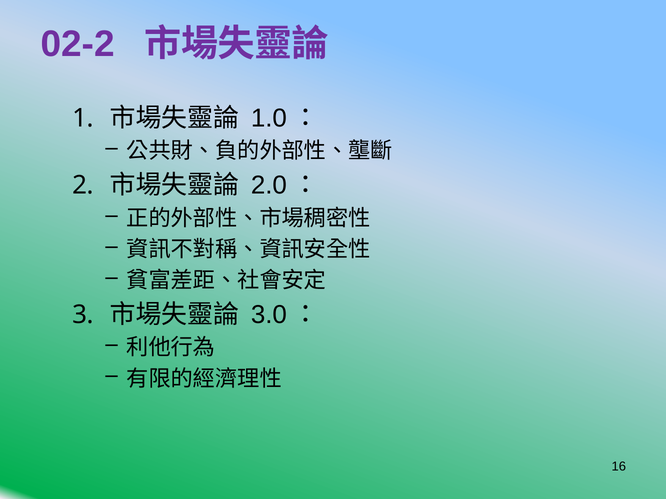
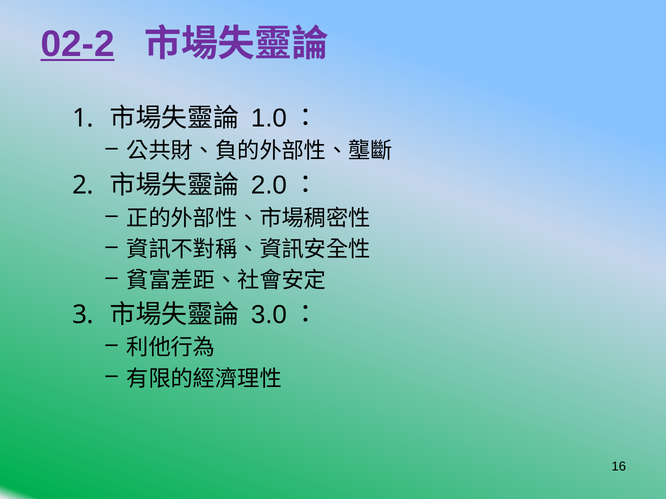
02-2 underline: none -> present (78, 44)
